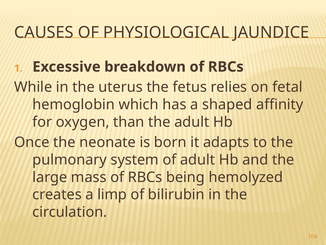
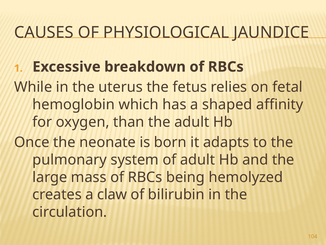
limp: limp -> claw (112, 194)
